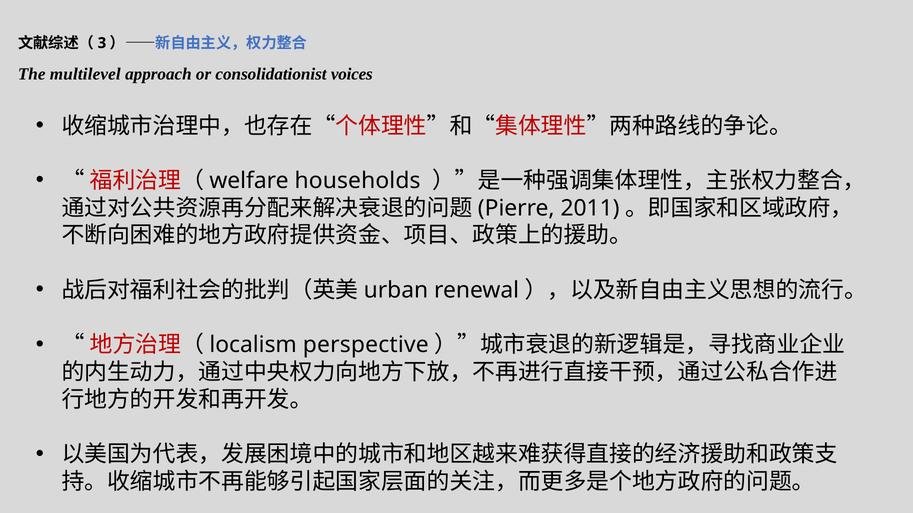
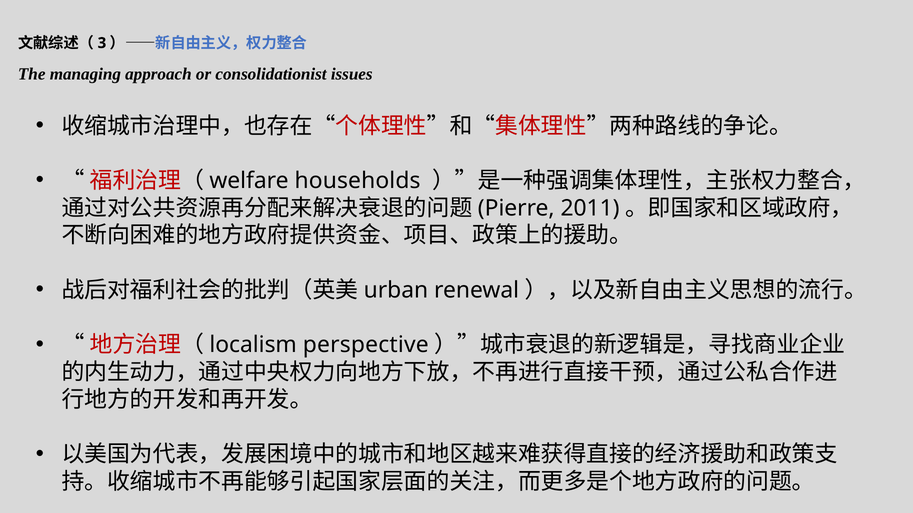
multilevel: multilevel -> managing (85, 74)
voices: voices -> issues (352, 74)
